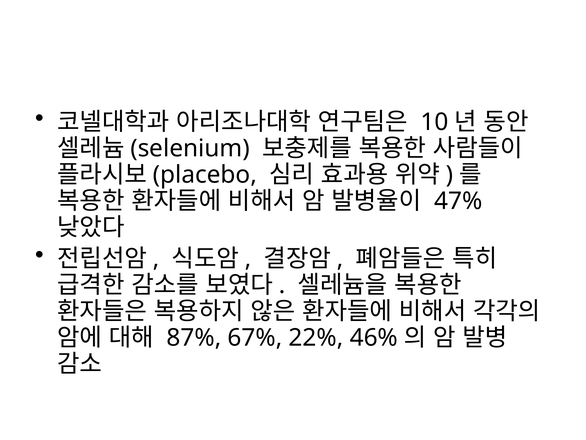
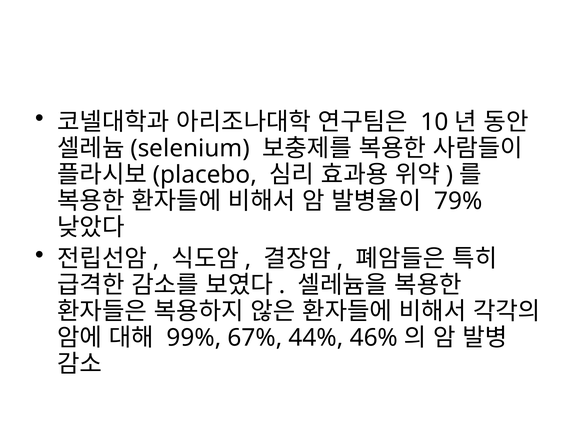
47%: 47% -> 79% (458, 201)
87%: 87% -> 99% (194, 337)
22%: 22% -> 44% (316, 337)
